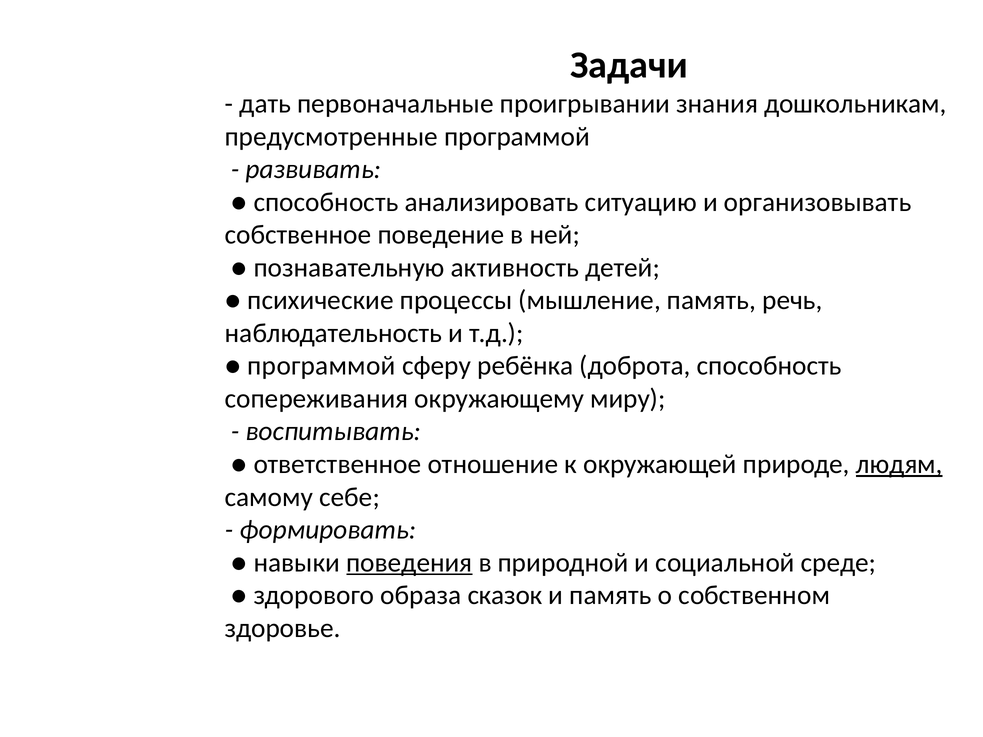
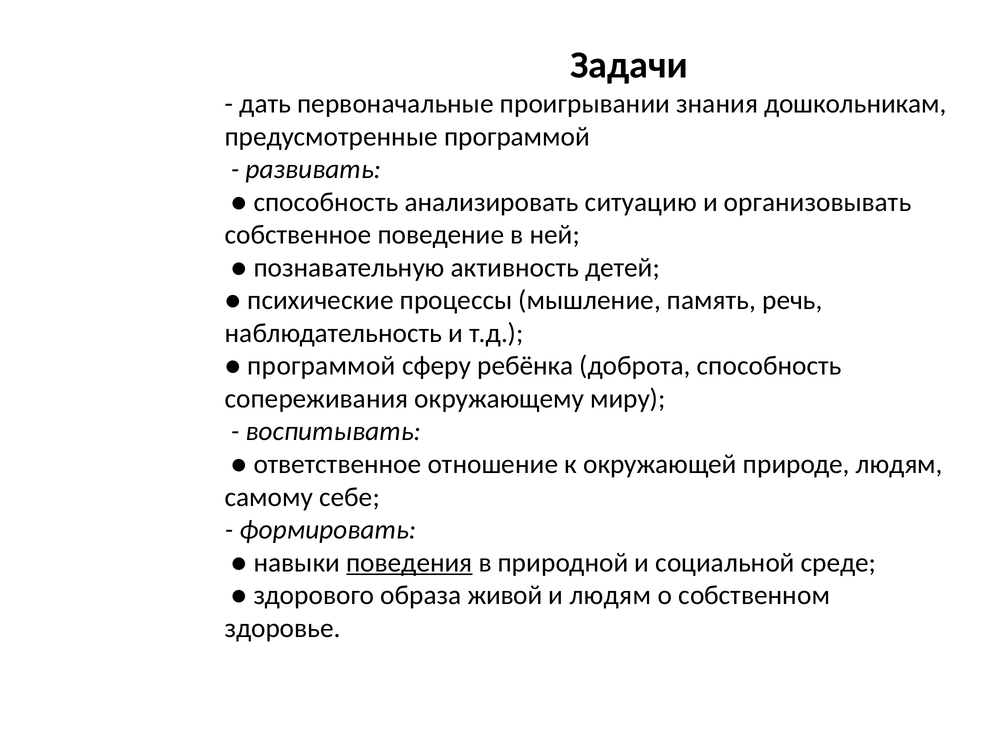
людям underline: present -> none (899, 464)
сказок: сказок -> живой (505, 596)
и память: память -> людям (610, 596)
